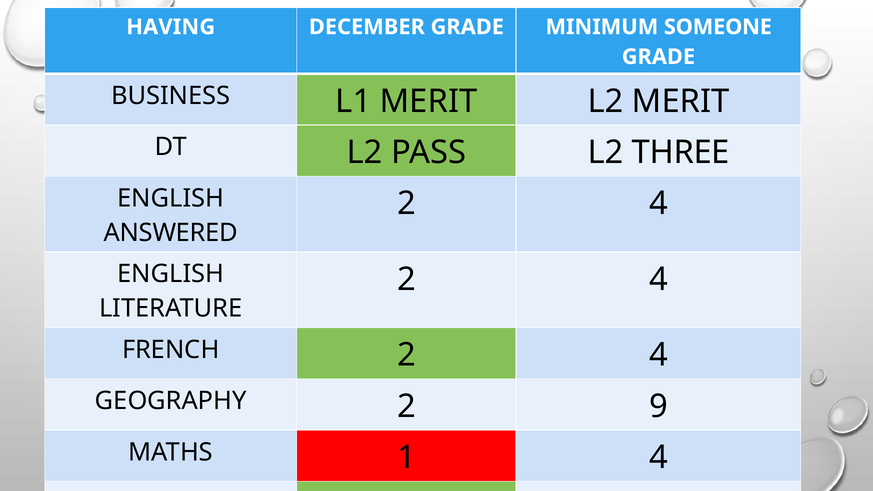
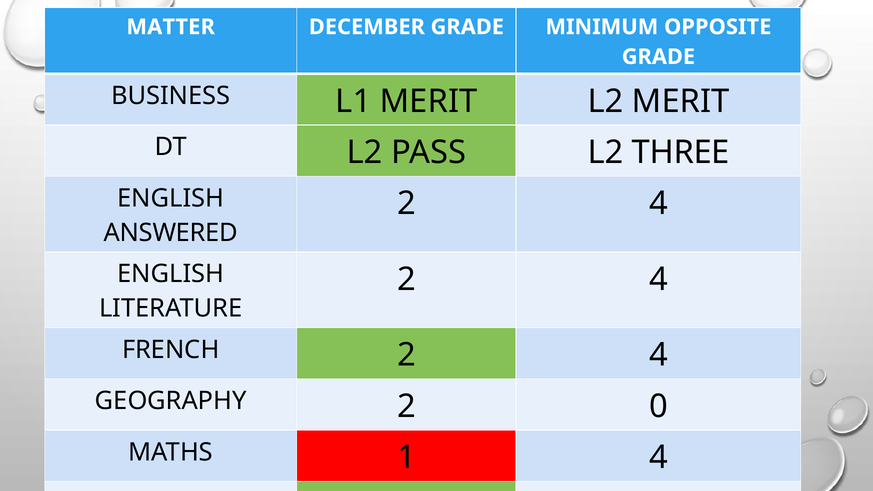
HAVING: HAVING -> MATTER (171, 27)
SOMEONE: SOMEONE -> OPPOSITE (718, 27)
9: 9 -> 0 (658, 406)
